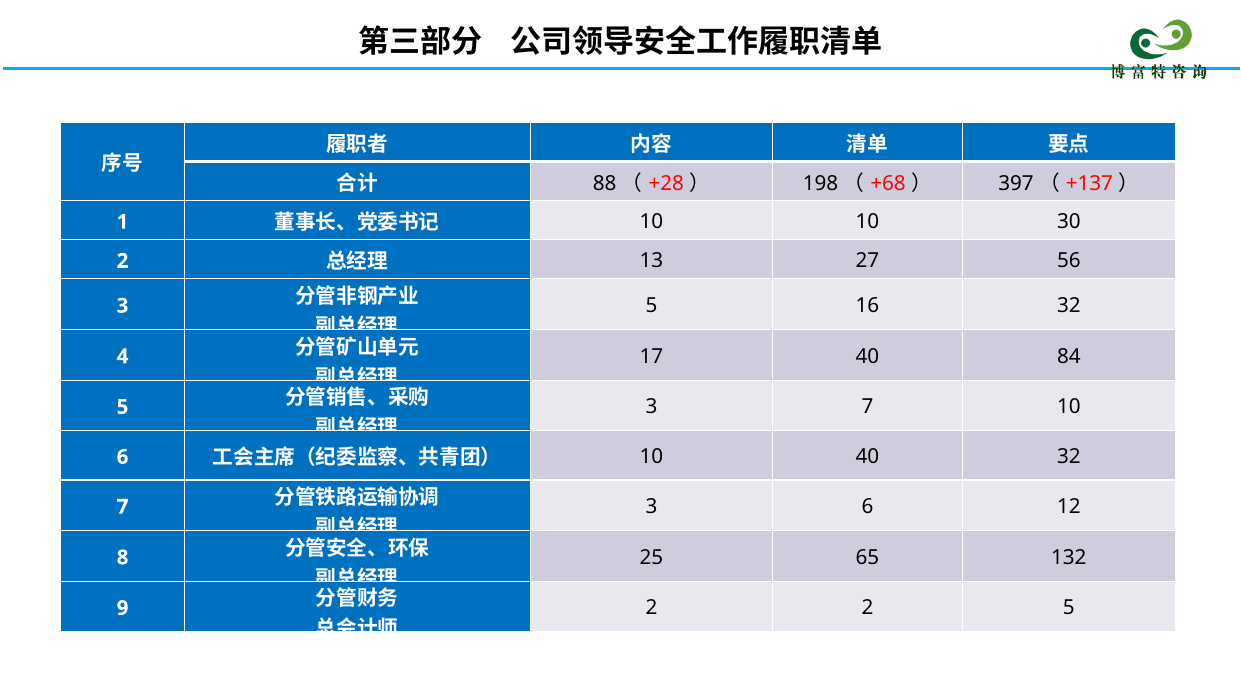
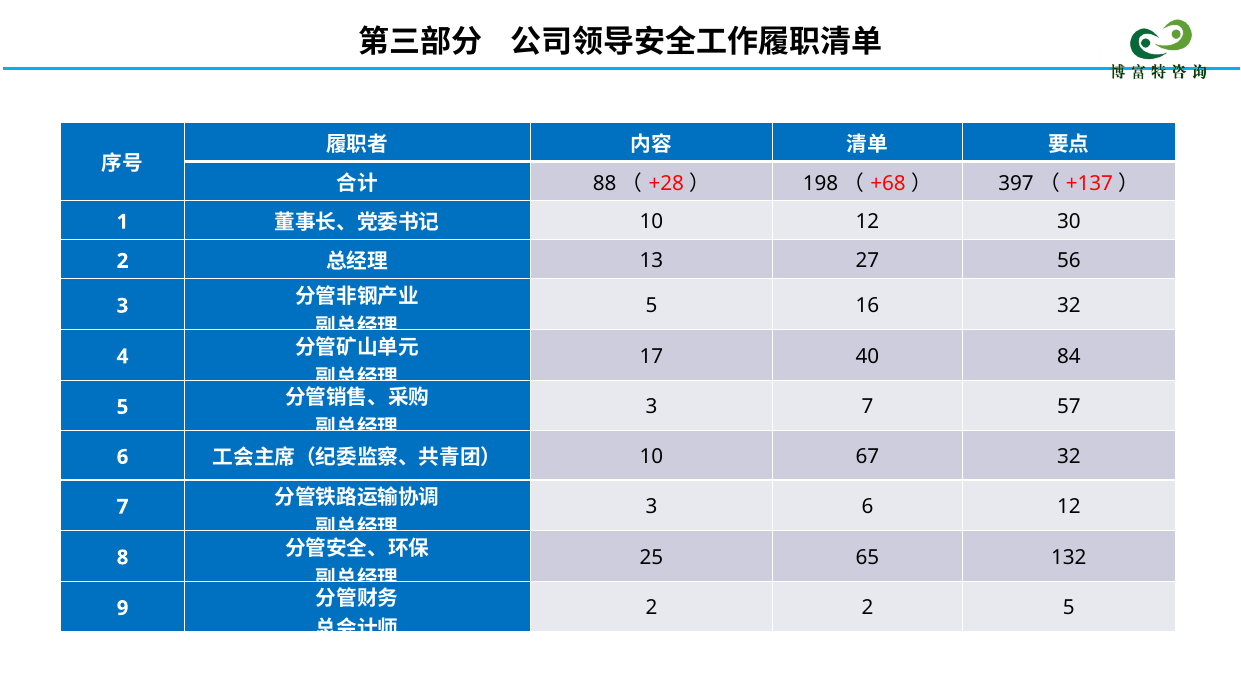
10 10: 10 -> 12 (867, 222)
7 10: 10 -> 57 (1069, 407)
10 40: 40 -> 67 (867, 457)
